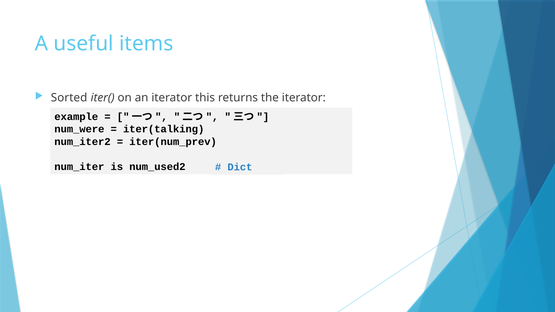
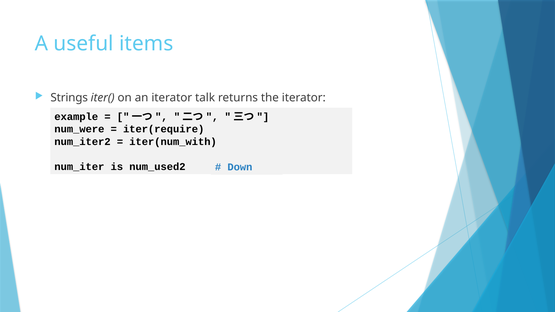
Sorted: Sorted -> Strings (69, 98)
this: this -> talk (205, 98)
iter(talking: iter(talking -> iter(require (164, 129)
iter(num_prev: iter(num_prev -> iter(num_with (173, 142)
Dict: Dict -> Down (240, 167)
